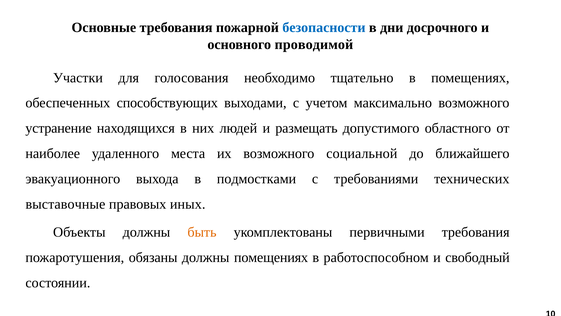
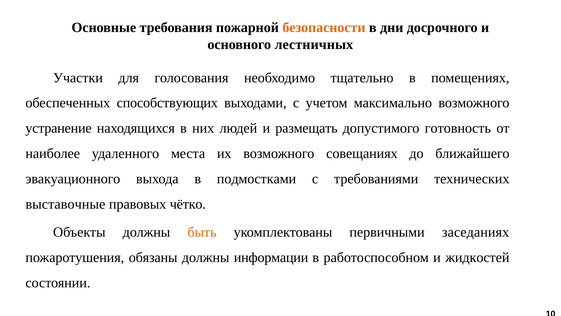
безопасности colour: blue -> orange (324, 28)
проводимой: проводимой -> лестничных (314, 44)
областного: областного -> готовность (458, 128)
социальной: социальной -> совещаниях (362, 153)
иных: иных -> чётко (188, 204)
первичными требования: требования -> заседаниях (476, 232)
должны помещениях: помещениях -> информации (271, 257)
свободный: свободный -> жидкостей (477, 257)
